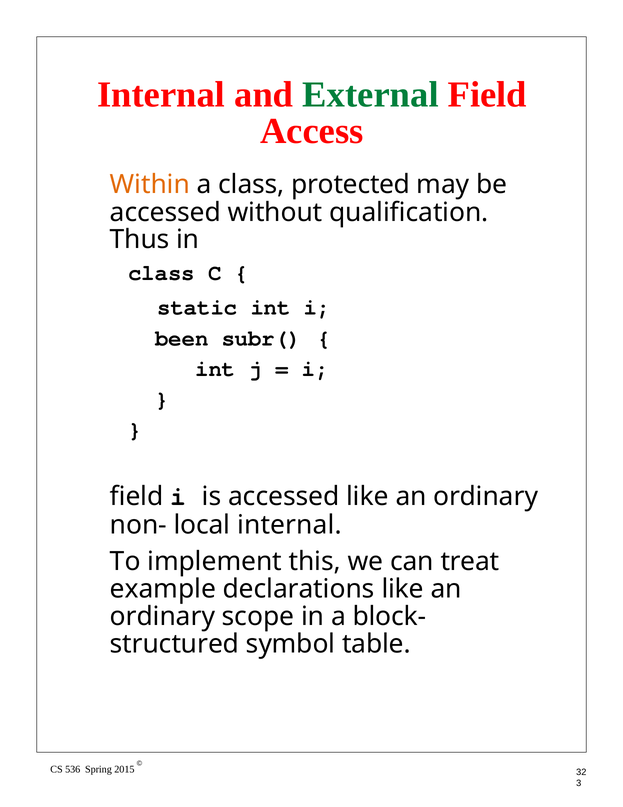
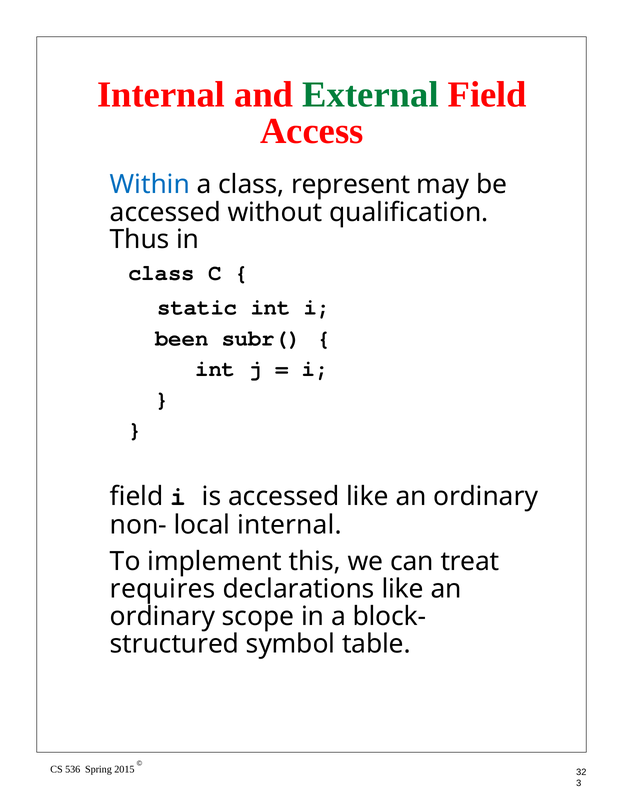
Within colour: orange -> blue (150, 185)
protected: protected -> represent (351, 185)
example: example -> requires (163, 588)
